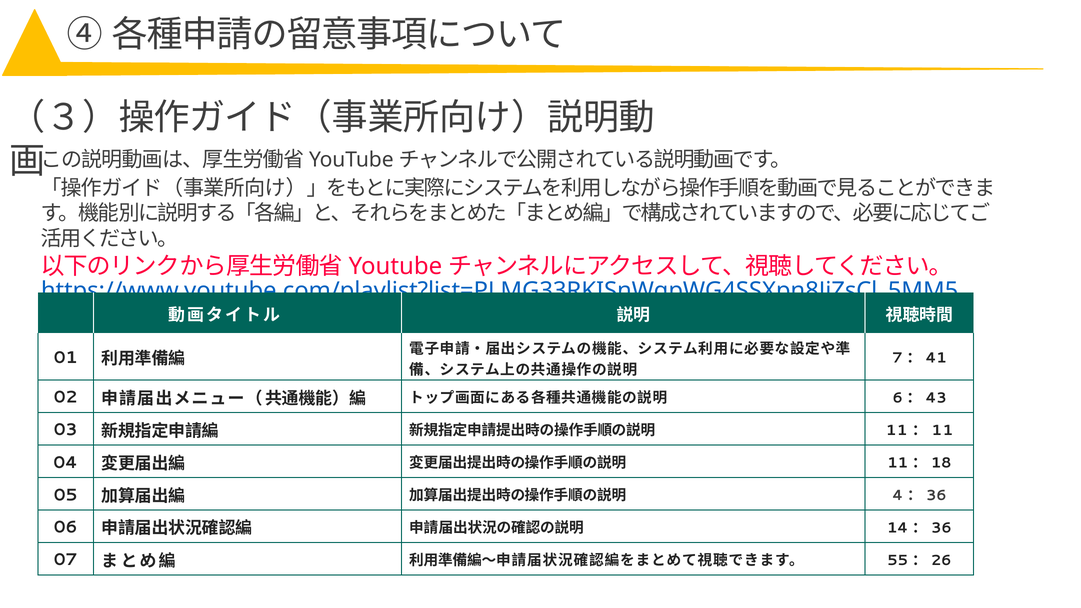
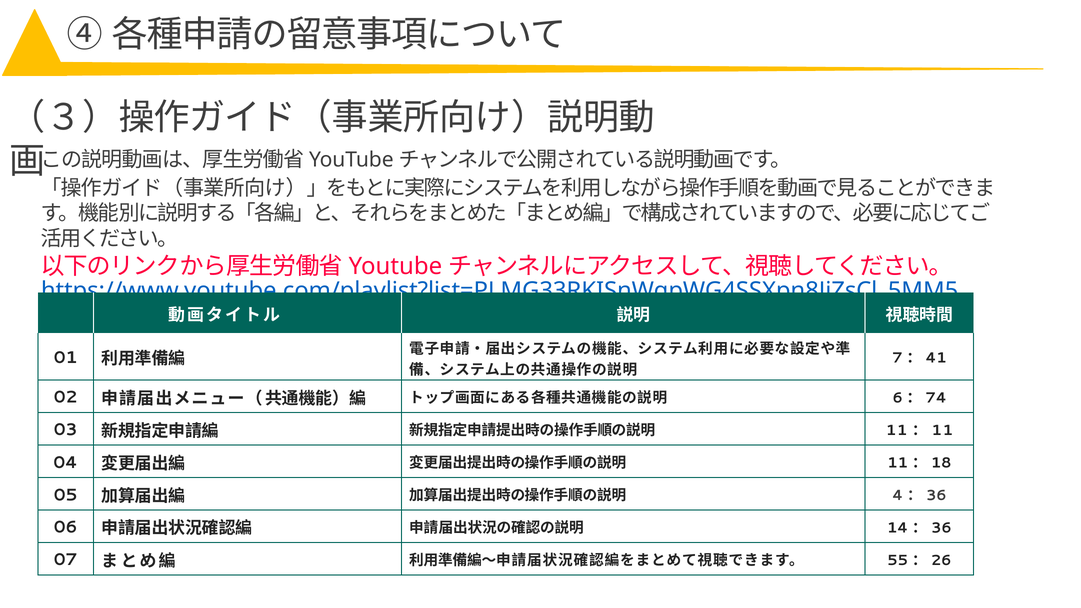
43: 43 -> 74 (936, 398)
